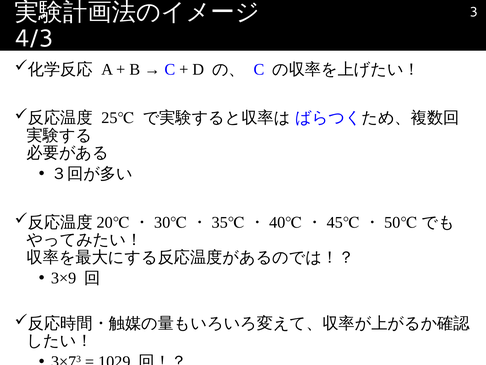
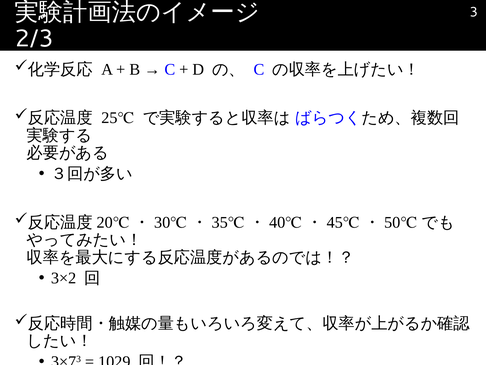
4/3: 4/3 -> 2/3 (34, 38)
3×9: 3×9 -> 3×2 (64, 278)
